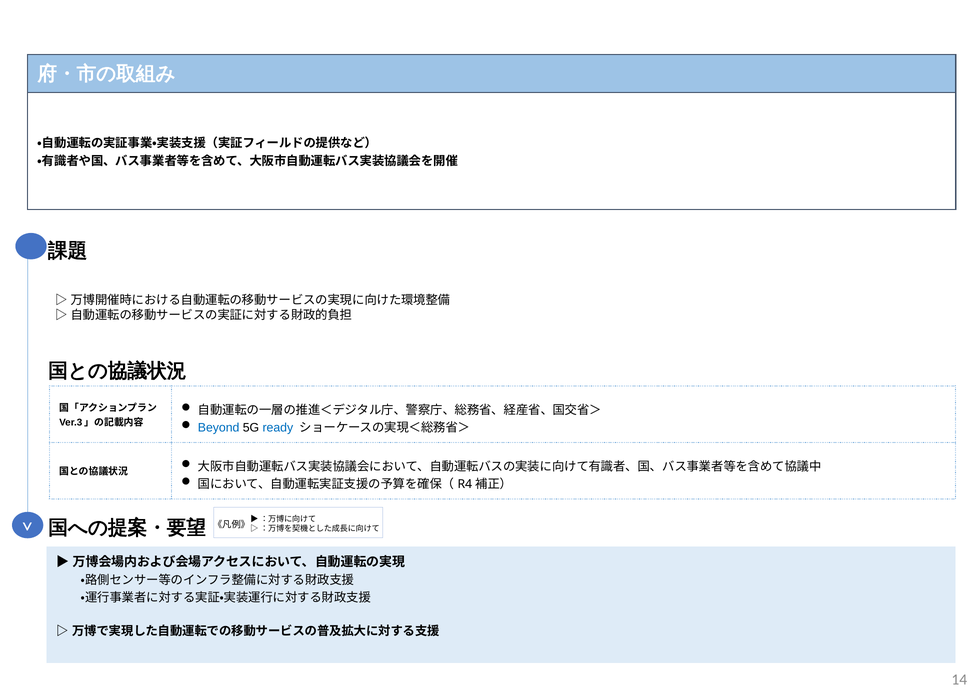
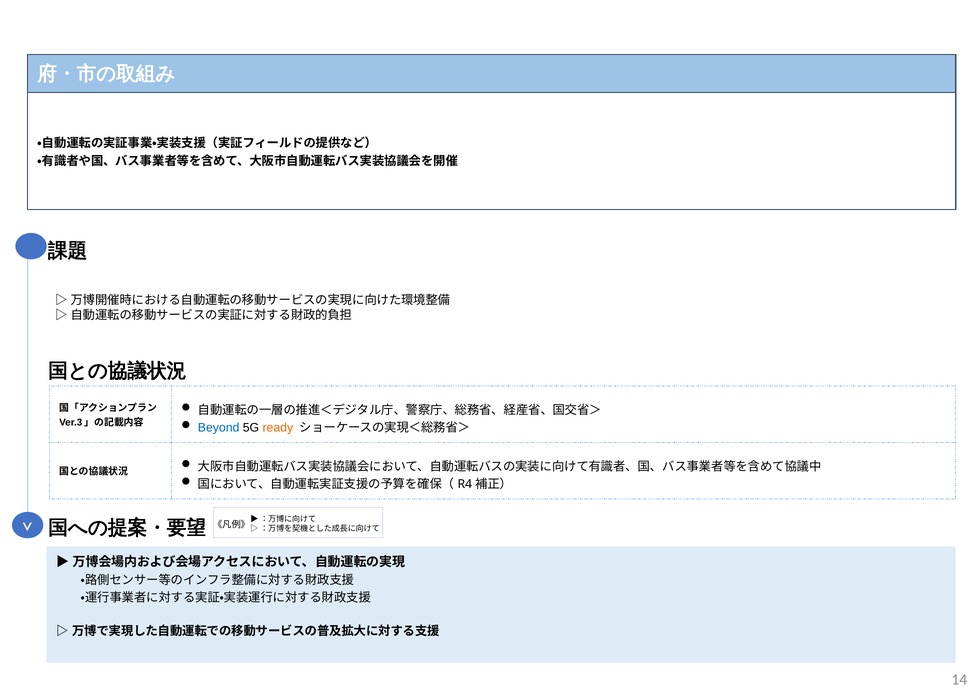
ready colour: blue -> orange (278, 428)
